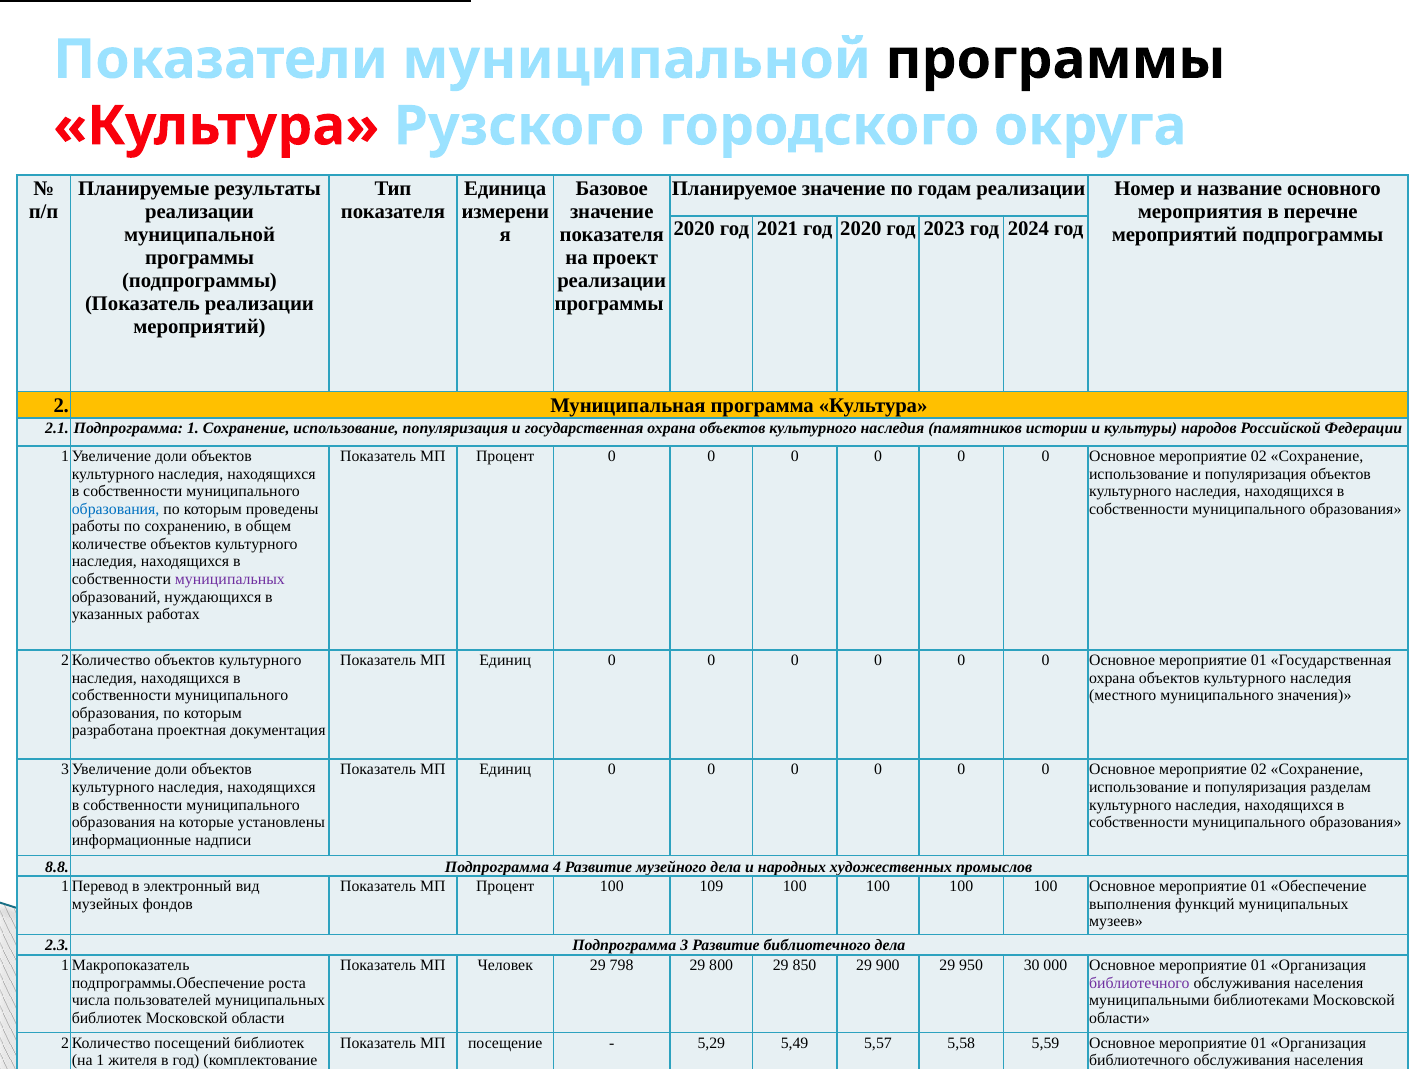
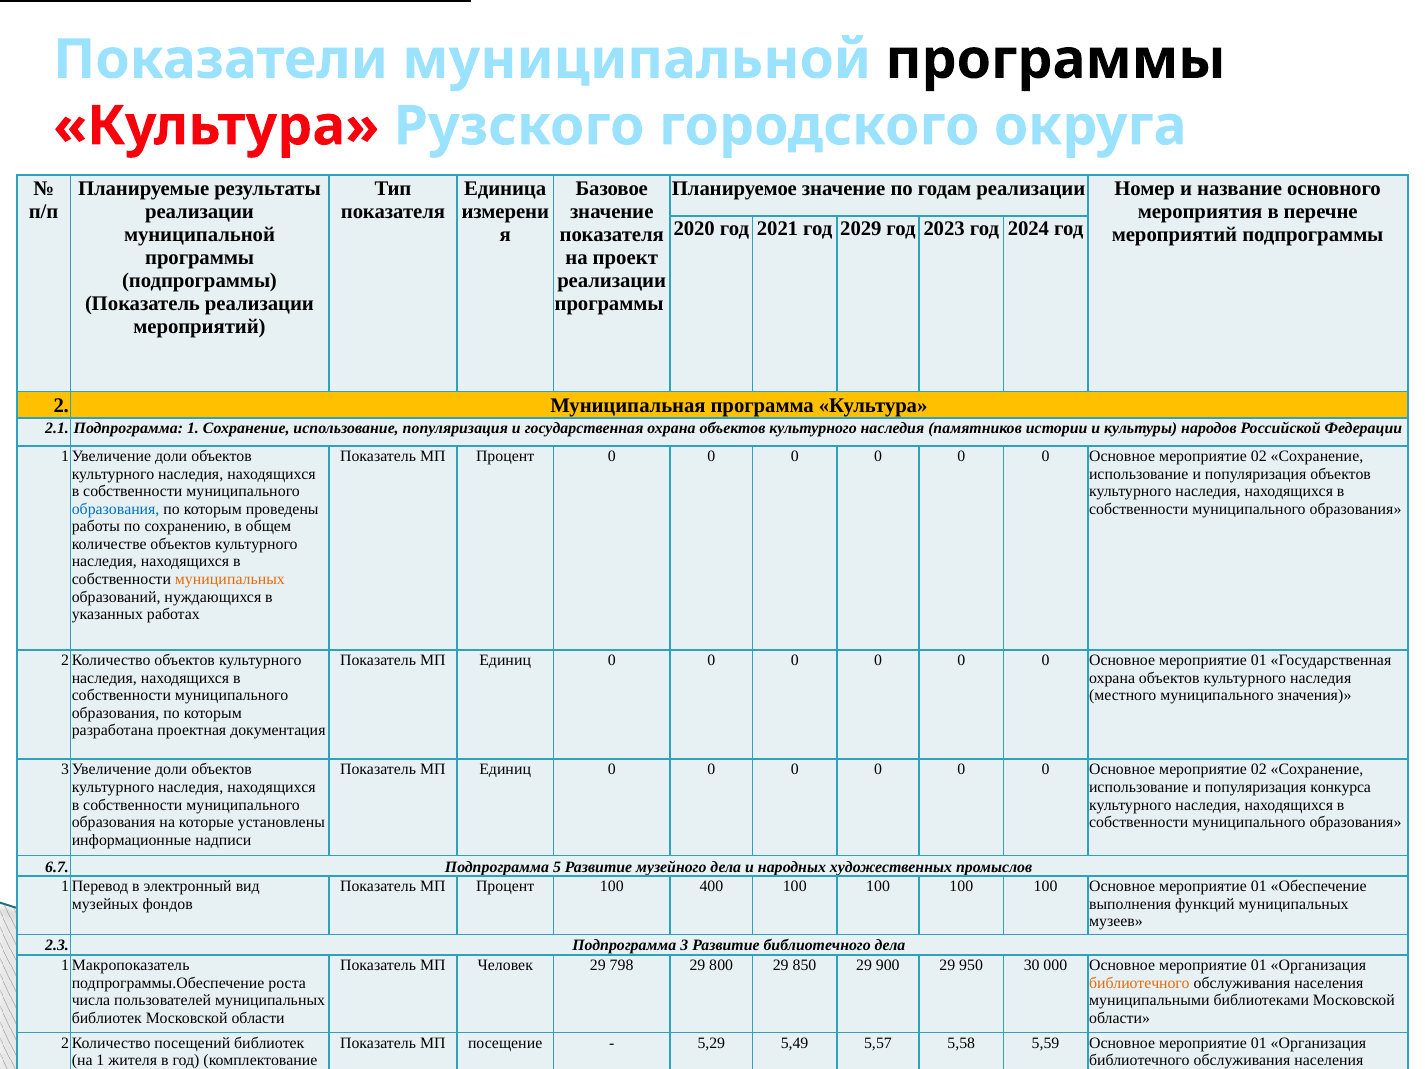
год 2020: 2020 -> 2029 (861, 229)
муниципальных colour: purple -> orange (230, 579)
разделам: разделам -> конкурса (1341, 787)
8.8: 8.8 -> 6.7 (57, 867)
4: 4 -> 5 (557, 867)
109: 109 -> 400 (711, 886)
библиотечного colour: purple -> orange (1139, 983)
